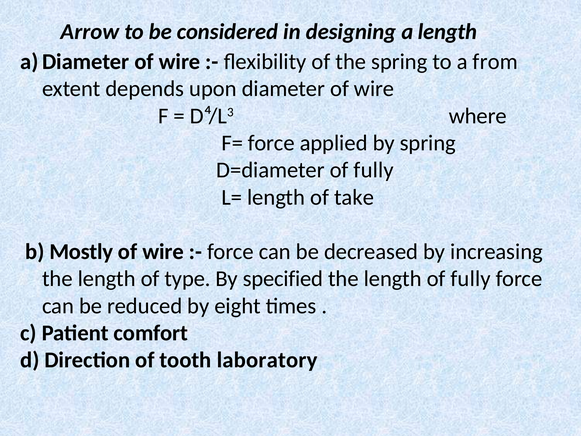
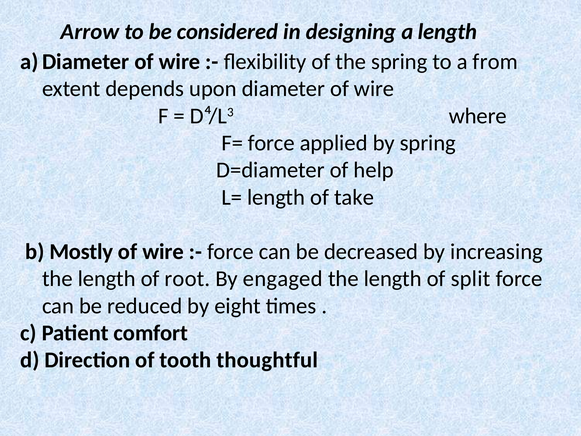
D=diameter of fully: fully -> help (374, 170)
type: type -> root (187, 279)
specified: specified -> engaged (283, 279)
length of fully: fully -> split (471, 279)
laboratory: laboratory -> thoughtful (267, 360)
